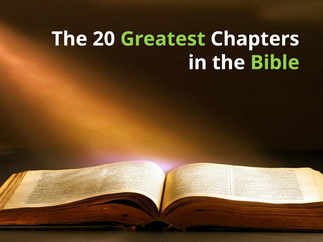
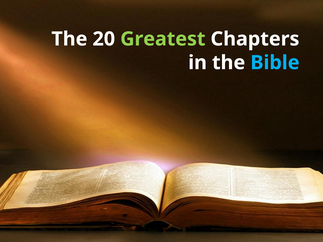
Bible colour: light green -> light blue (275, 63)
